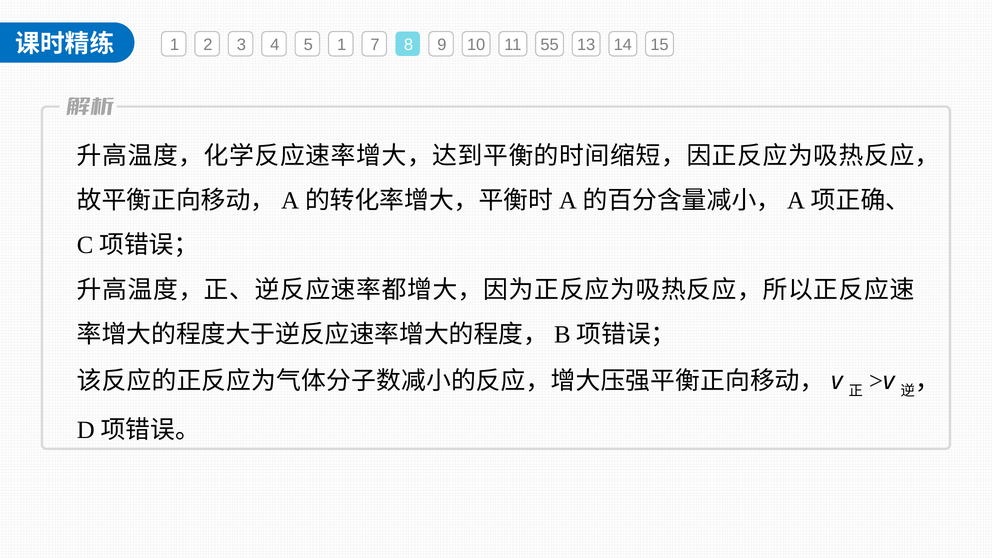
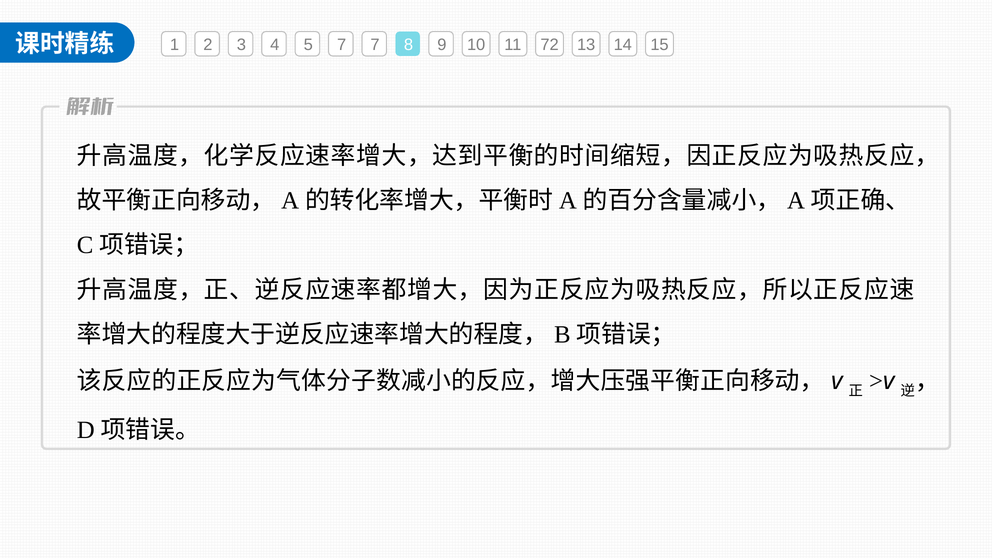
5 1: 1 -> 7 (342, 45)
55: 55 -> 72 (550, 45)
